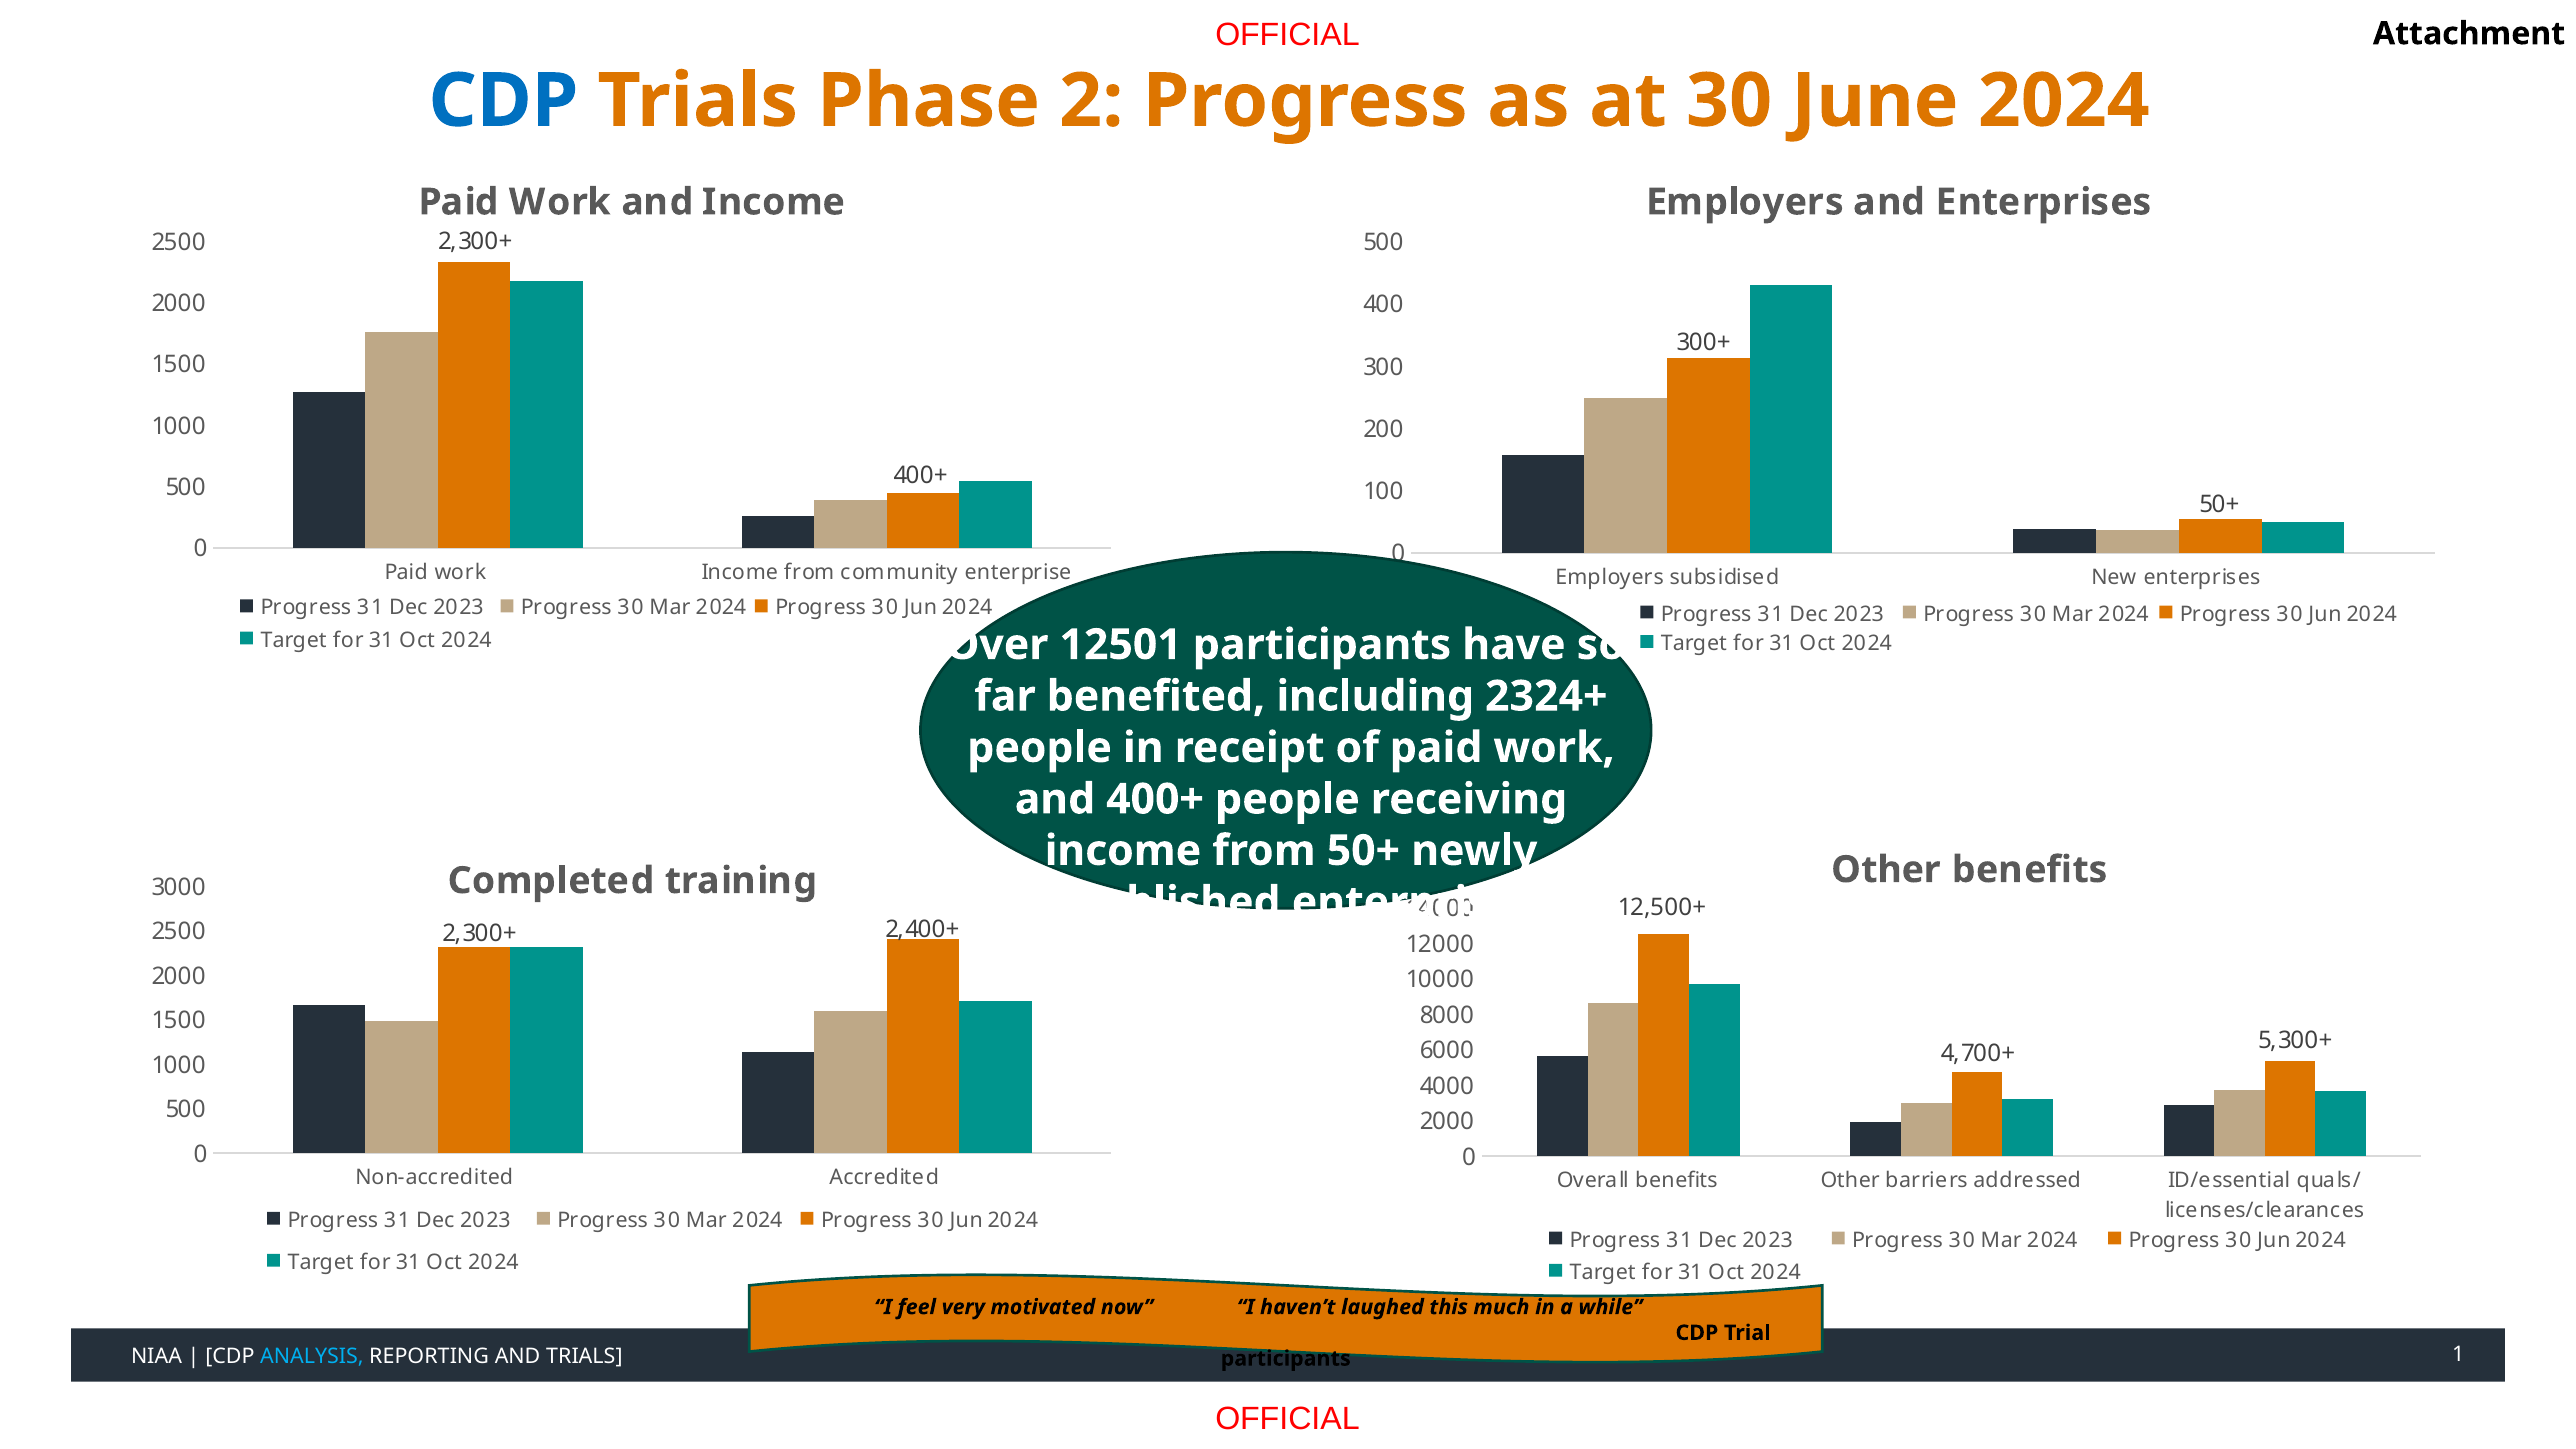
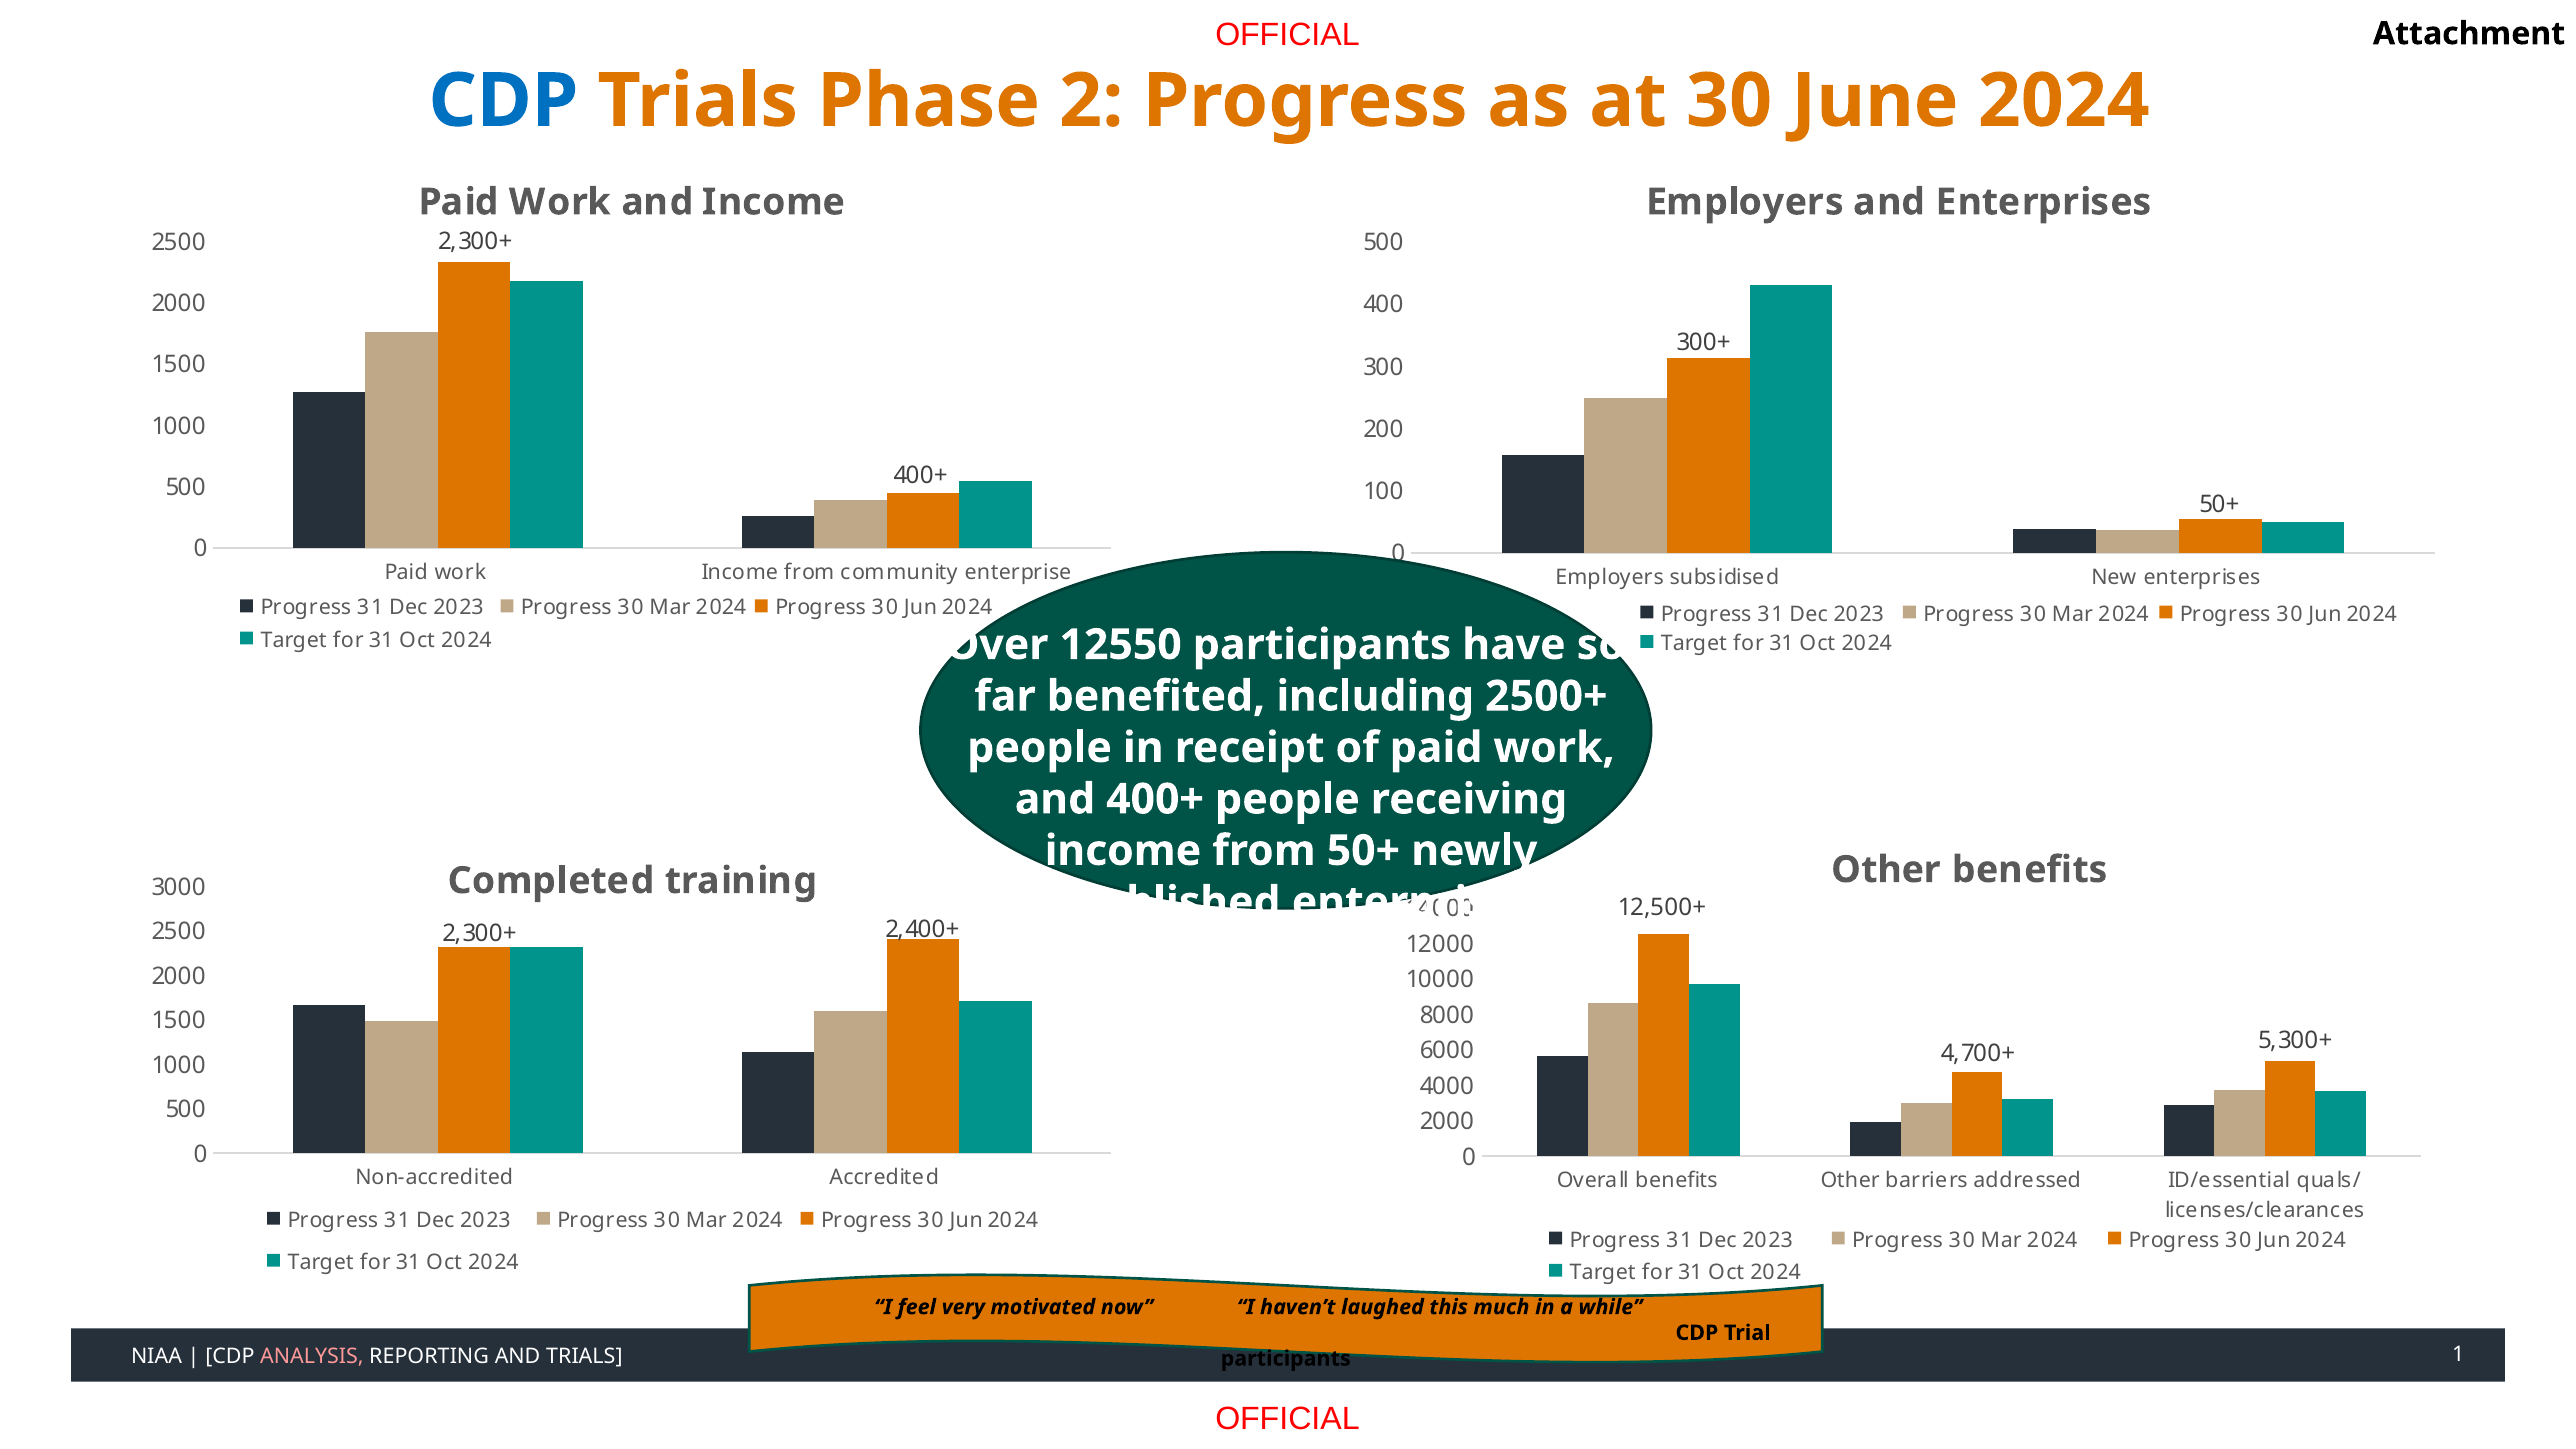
12501: 12501 -> 12550 (1121, 645)
2324+: 2324+ -> 2500+ (1546, 696)
ANALYSIS colour: light blue -> pink (312, 1356)
